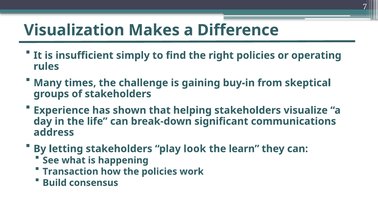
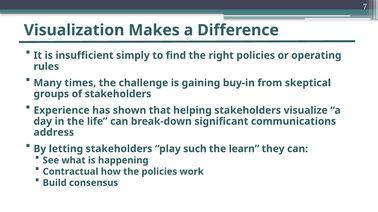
look: look -> such (195, 149)
Transaction: Transaction -> Contractual (70, 172)
